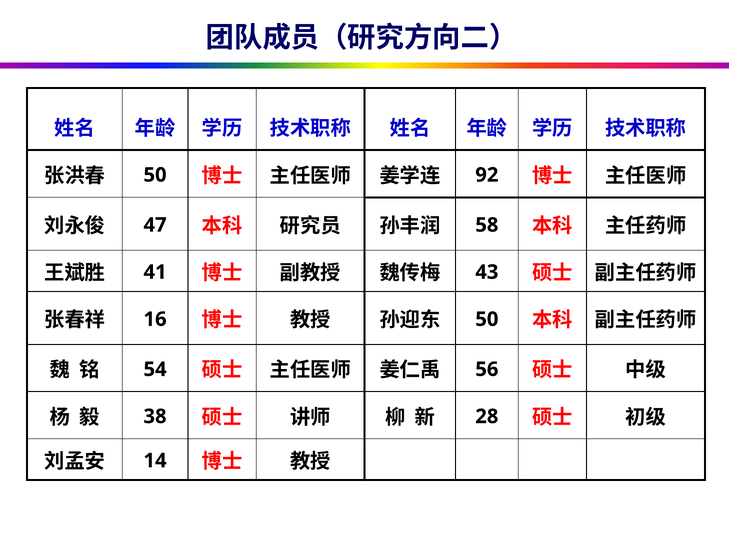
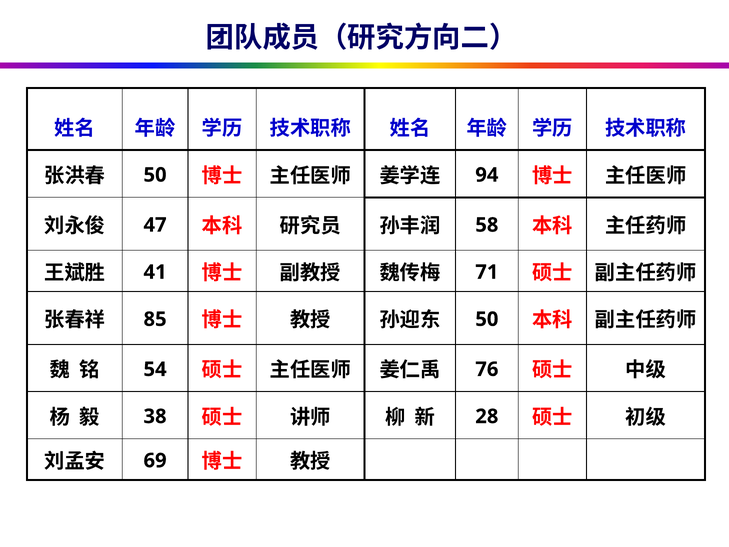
92: 92 -> 94 (487, 175)
43: 43 -> 71 (487, 272)
16: 16 -> 85 (155, 319)
56: 56 -> 76 (487, 369)
14: 14 -> 69 (155, 460)
